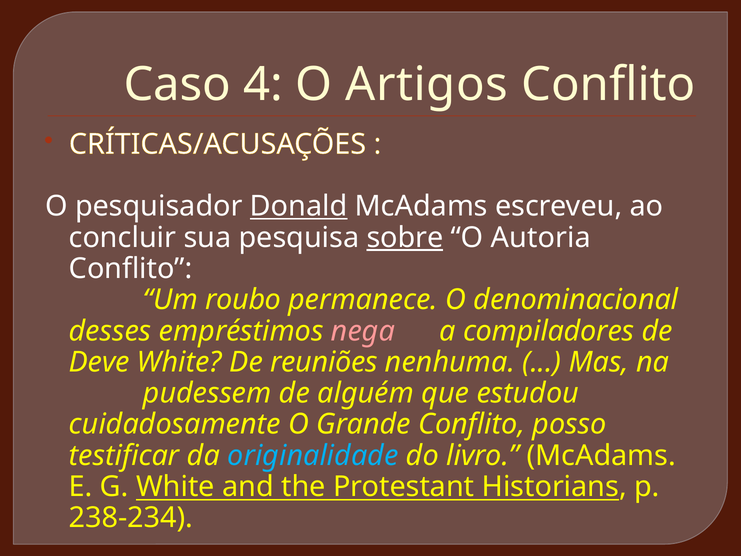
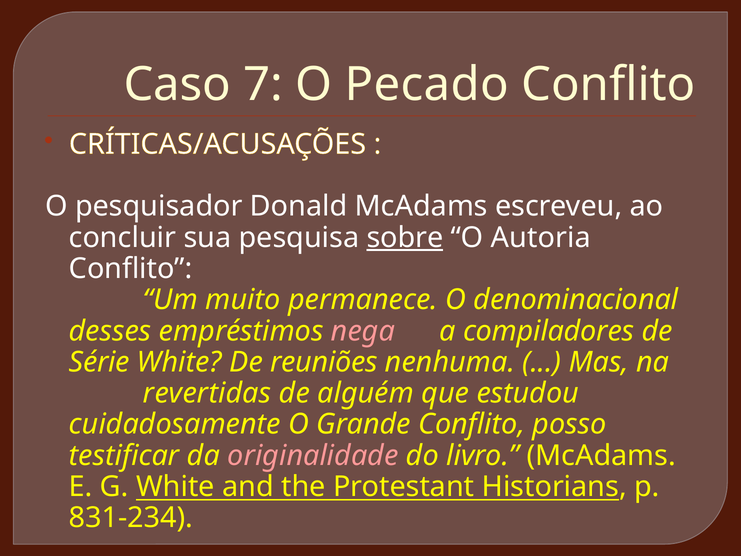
4: 4 -> 7 (263, 84)
Artigos: Artigos -> Pecado (427, 84)
Donald underline: present -> none (299, 206)
roubo: roubo -> muito (243, 300)
Deve: Deve -> Série (99, 362)
pudessem: pudessem -> revertidas (207, 393)
originalidade colour: light blue -> pink (313, 455)
238-234: 238-234 -> 831-234 (131, 518)
